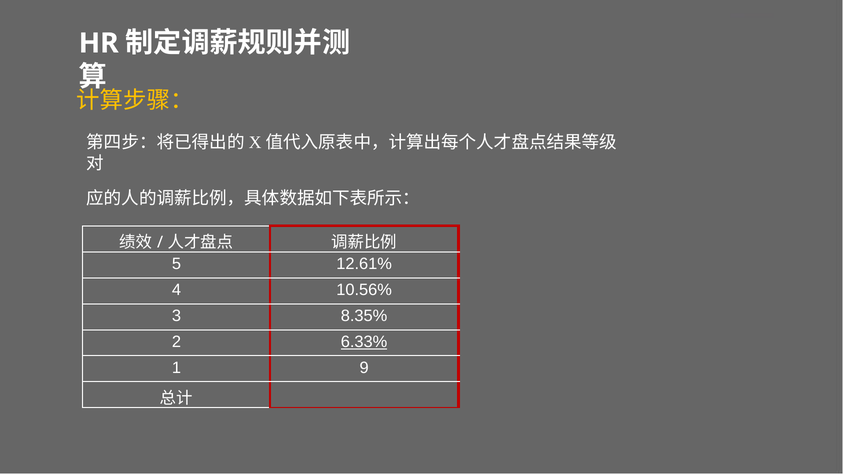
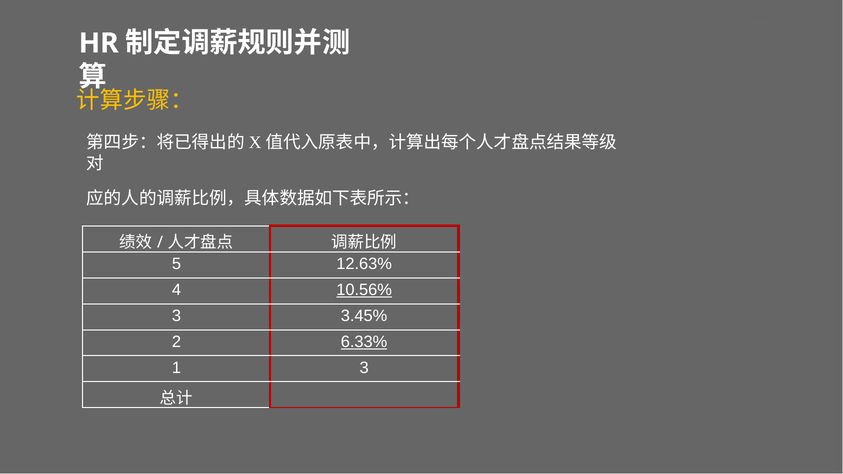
12.61%: 12.61% -> 12.63% (364, 264)
10.56% underline: none -> present (364, 290)
8.35%: 8.35% -> 3.45% (364, 316)
1 9: 9 -> 3 (364, 368)
